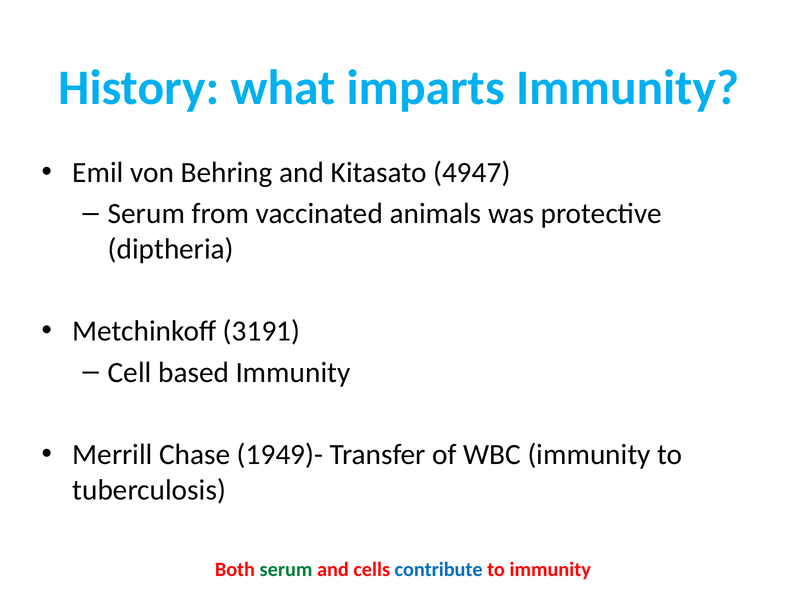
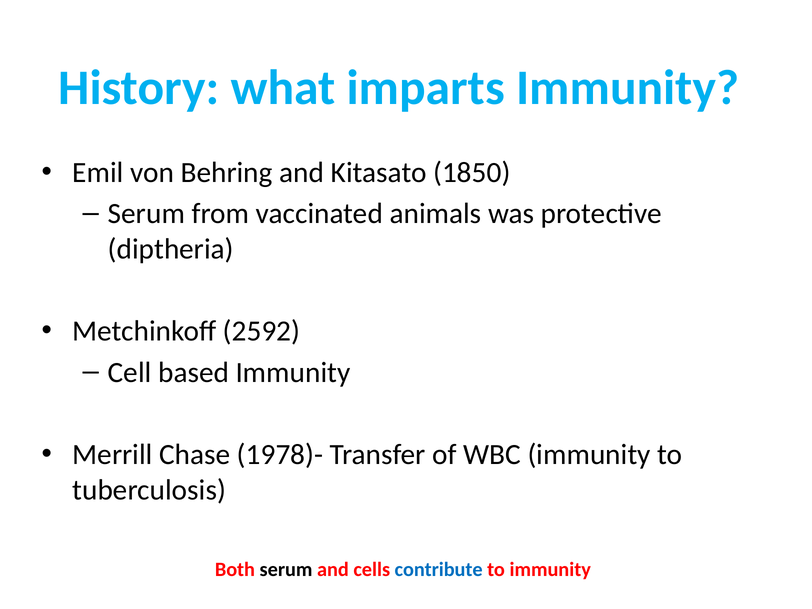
4947: 4947 -> 1850 (472, 173)
3191: 3191 -> 2592 (262, 331)
1949)-: 1949)- -> 1978)- (280, 455)
serum colour: green -> black (286, 569)
